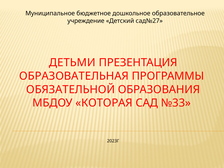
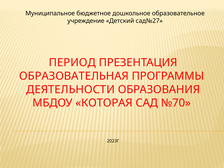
ДЕТЬМИ: ДЕТЬМИ -> ПЕРИОД (72, 63)
ОБЯЗАТЕЛЬНОЙ: ОБЯЗАТЕЛЬНОЙ -> ДЕЯТЕЛЬНОСТИ (71, 90)
№33: №33 -> №70 (176, 103)
